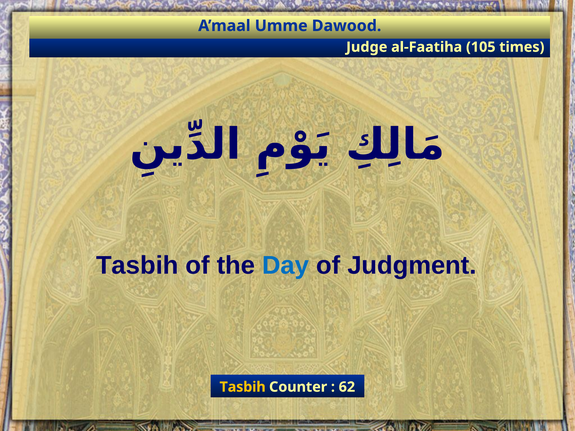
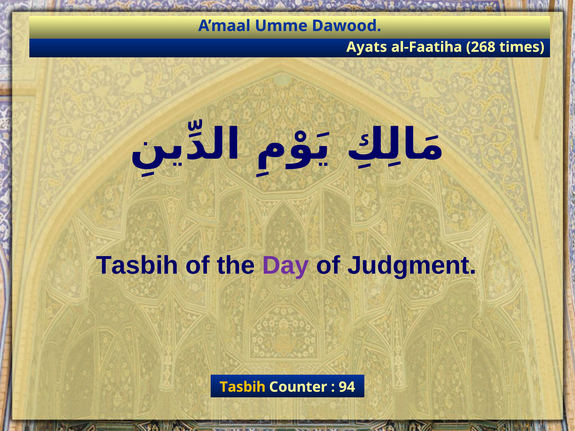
Judge: Judge -> Ayats (367, 47)
105: 105 -> 268 (481, 47)
Day colour: blue -> purple (286, 266)
62: 62 -> 94 (347, 387)
